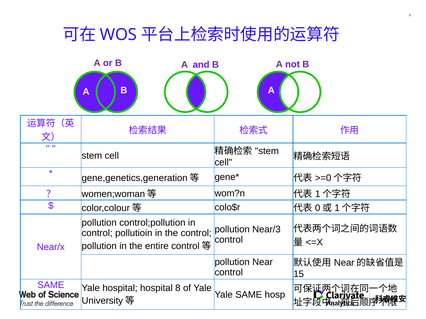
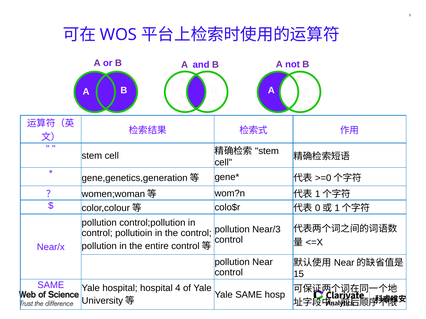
8: 8 -> 4 (178, 288)
